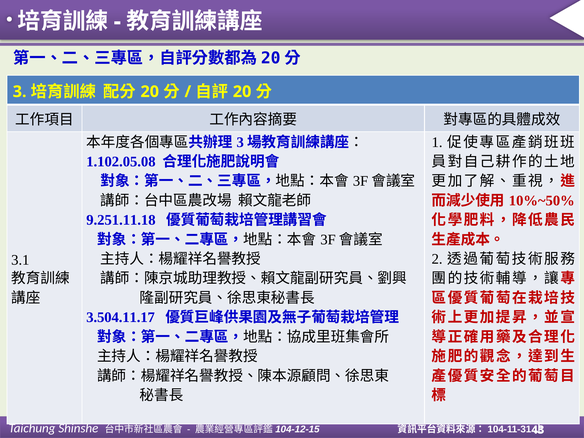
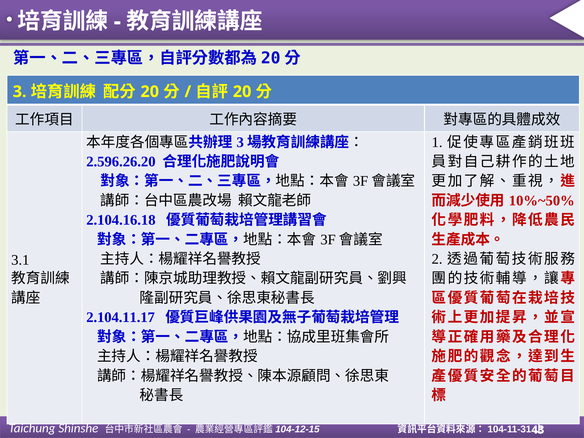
1.102.05.08: 1.102.05.08 -> 2.596.26.20 (121, 162)
9.251.11.18: 9.251.11.18 -> 2.104.16.18 (121, 220)
3.504.11.17: 3.504.11.17 -> 2.104.11.17 (121, 317)
